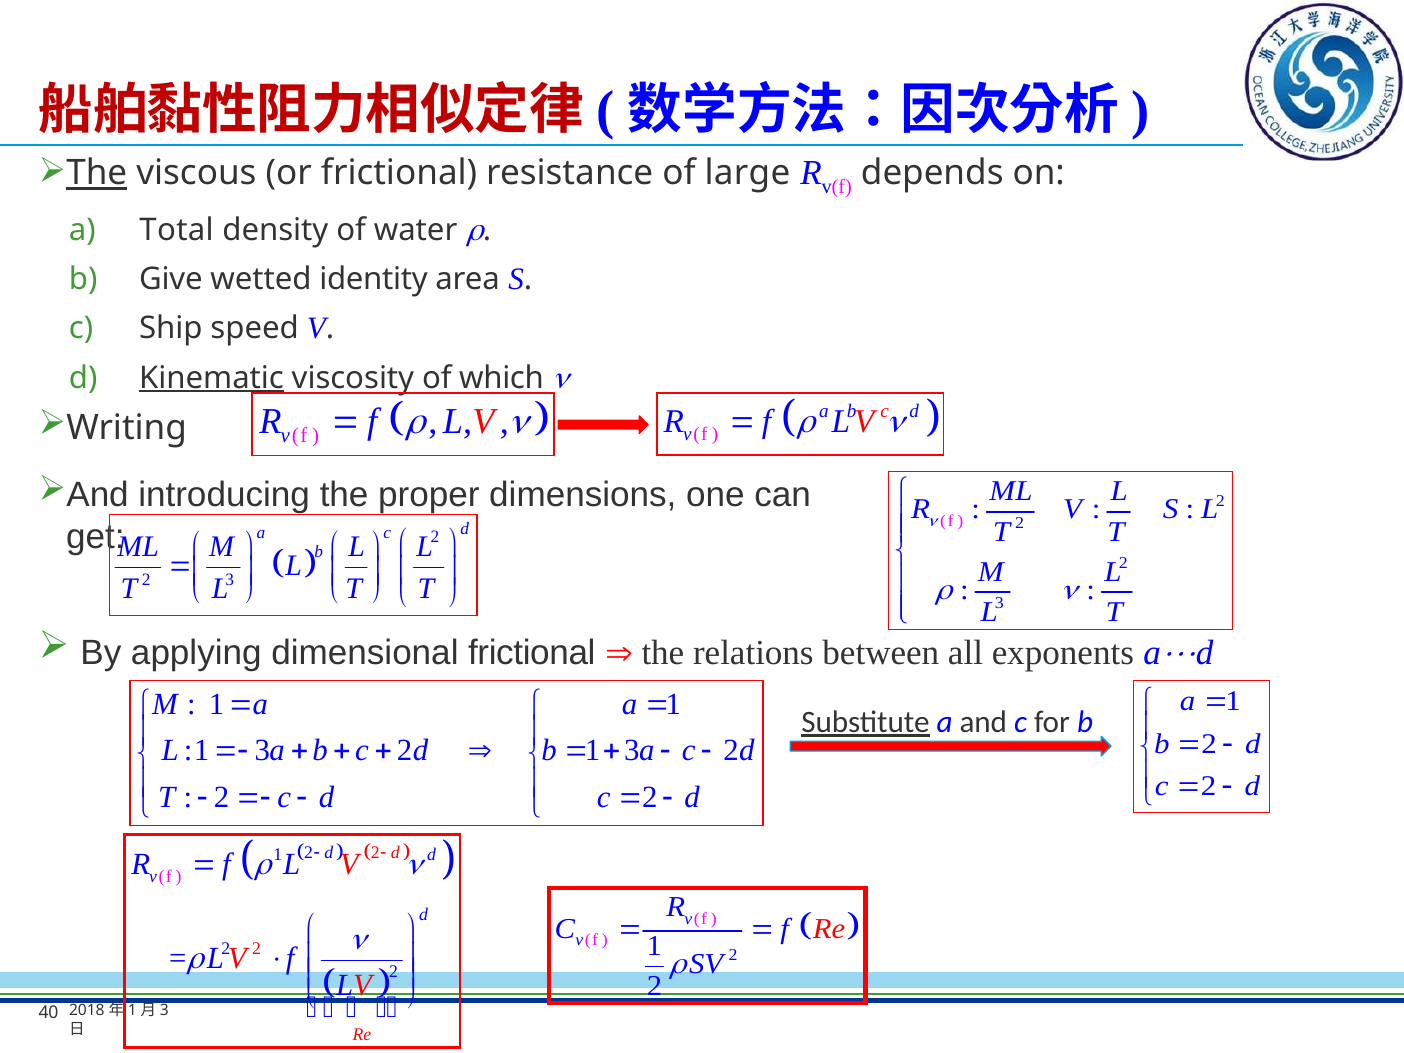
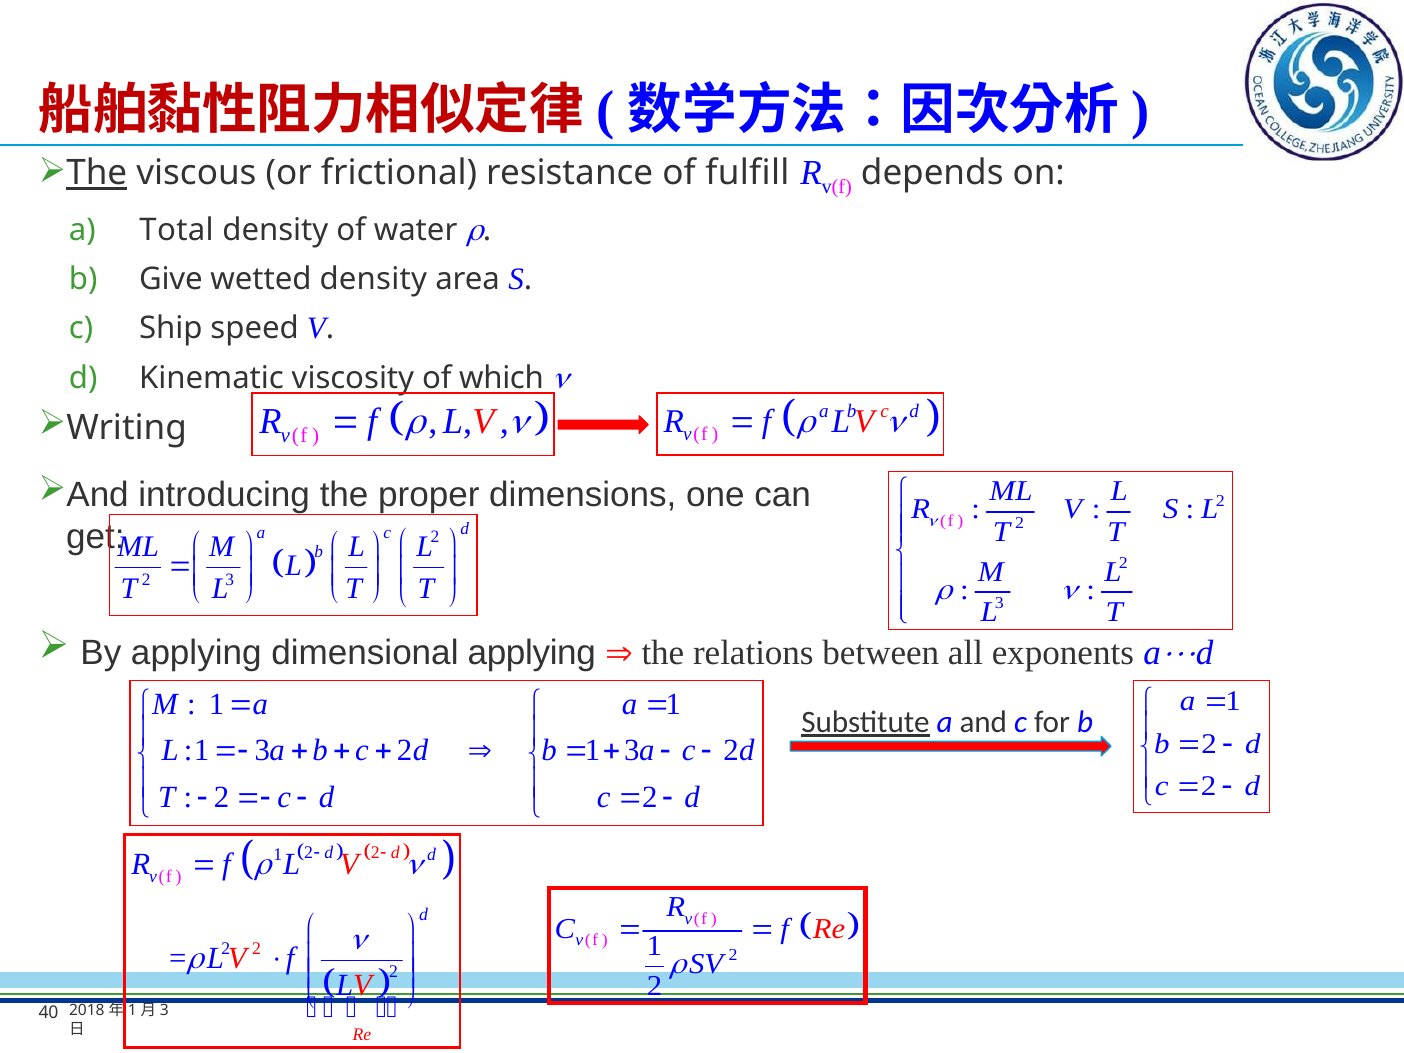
large: large -> fulfill (747, 173)
wetted identity: identity -> density (373, 279)
Kinematic underline: present -> none (212, 378)
dimensional frictional: frictional -> applying (532, 653)
